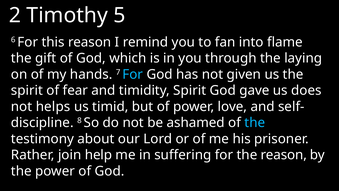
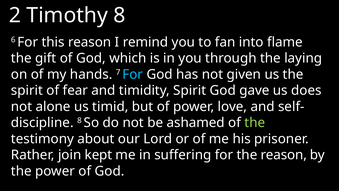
Timothy 5: 5 -> 8 (119, 15)
helps: helps -> alone (53, 106)
the colour: light blue -> light green (255, 123)
help: help -> kept (98, 155)
